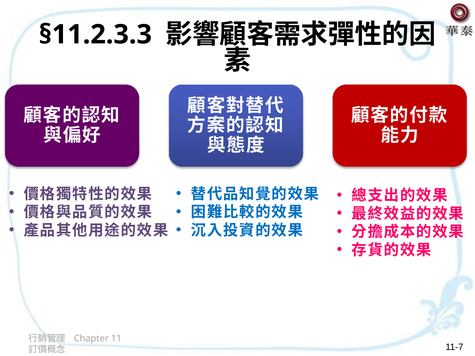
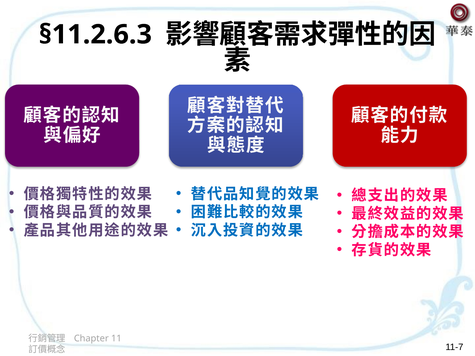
§11.2.3.3: §11.2.3.3 -> §11.2.6.3 (95, 35)
